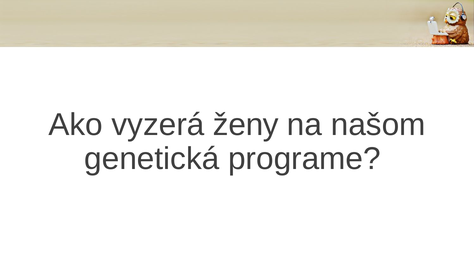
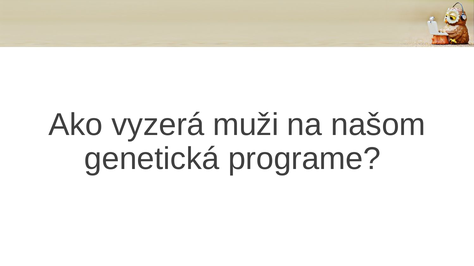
ženy: ženy -> muži (246, 125)
